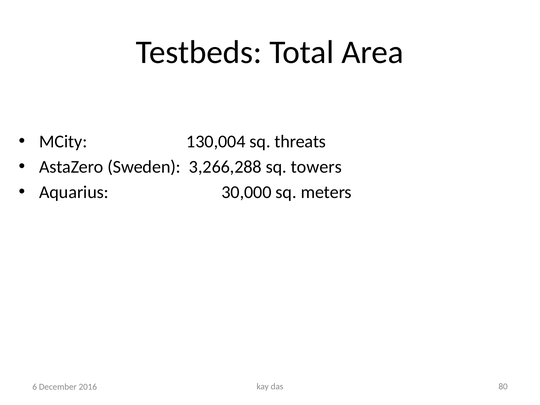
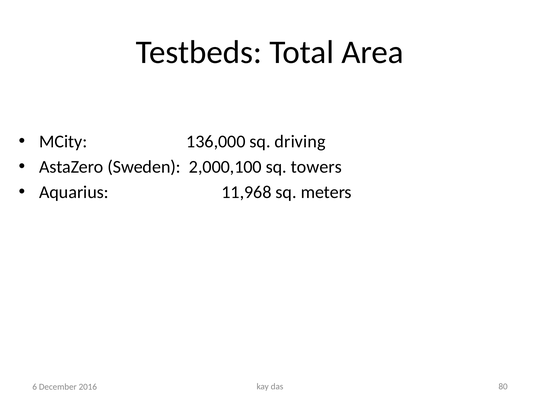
130,004: 130,004 -> 136,000 (216, 142)
threats: threats -> driving (300, 142)
3,266,288: 3,266,288 -> 2,000,100 (225, 167)
30,000: 30,000 -> 11,968 (247, 192)
